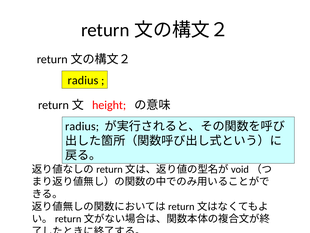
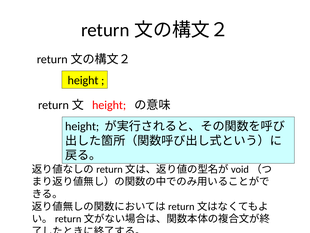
radius: radius -> height (83, 80)
radius: radius -> height (82, 126)
